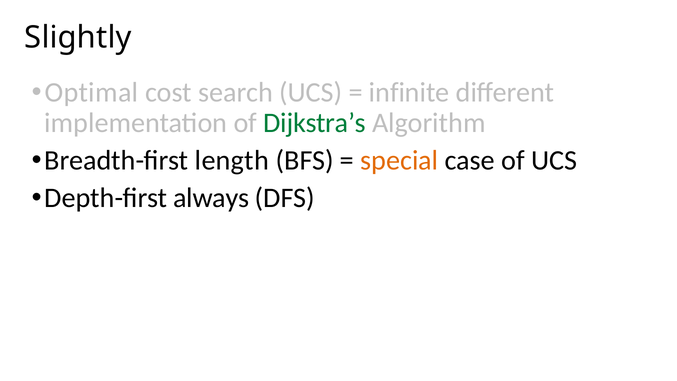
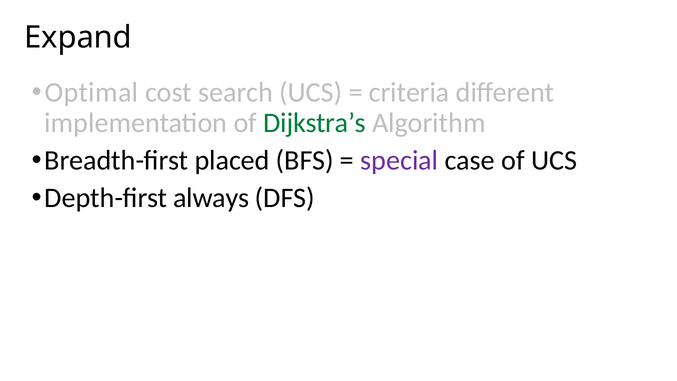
Slightly: Slightly -> Expand (78, 38)
infinite: infinite -> criteria (409, 93)
length: length -> placed (232, 160)
special colour: orange -> purple (399, 160)
